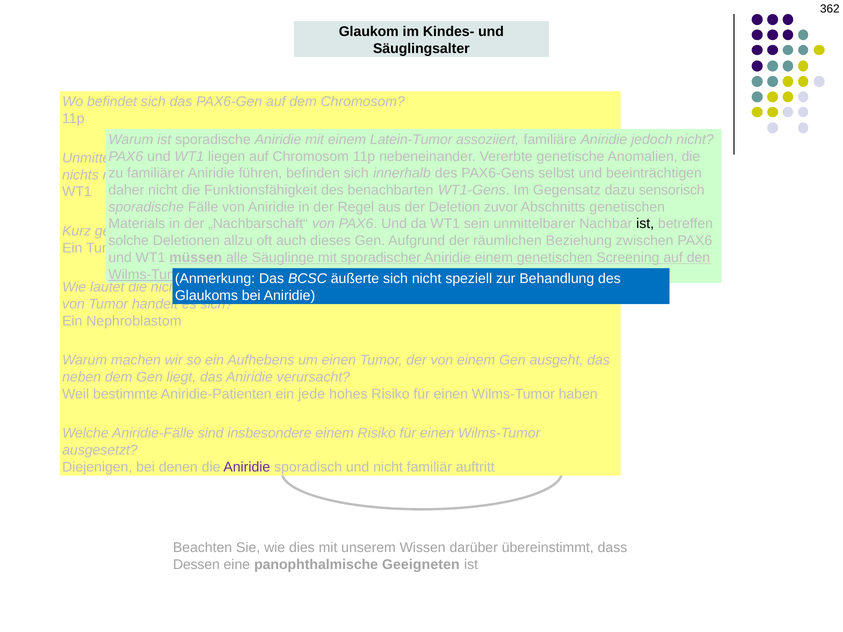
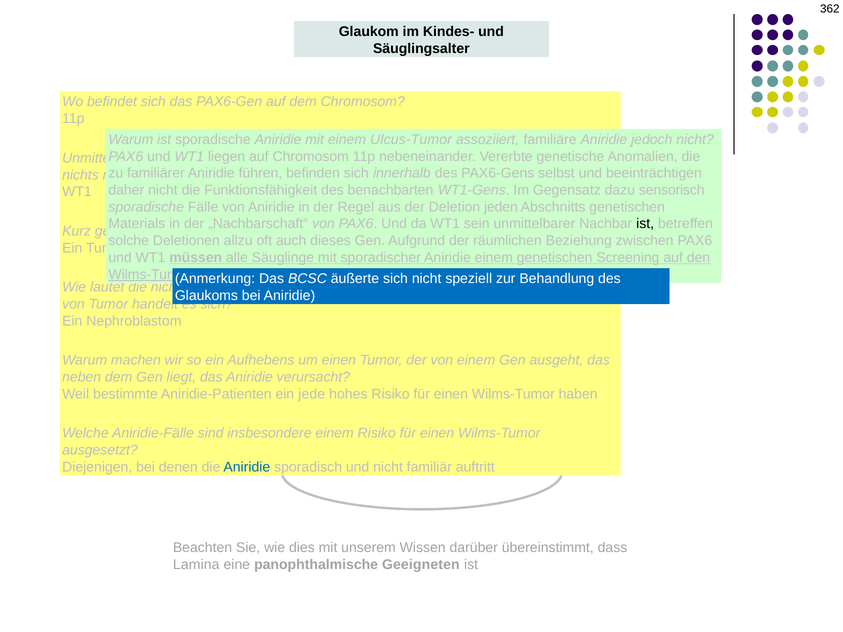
Latein-Tumor: Latein-Tumor -> Ulcus-Tumor (411, 140)
zuvor: zuvor -> jeden (501, 207)
Aniridie colour: purple -> blue (247, 467)
Dessen: Dessen -> Lamina (196, 565)
